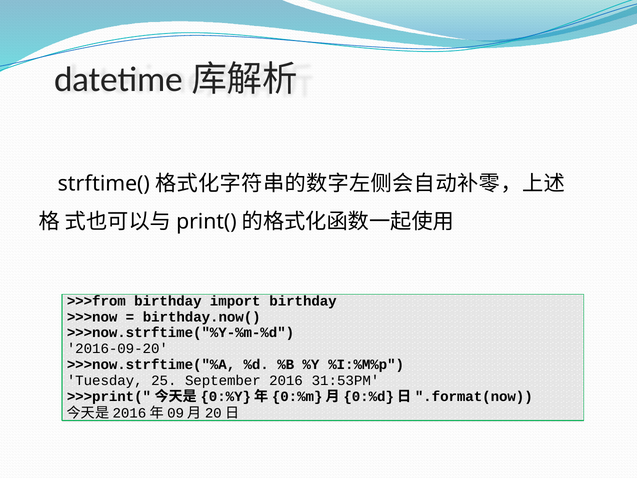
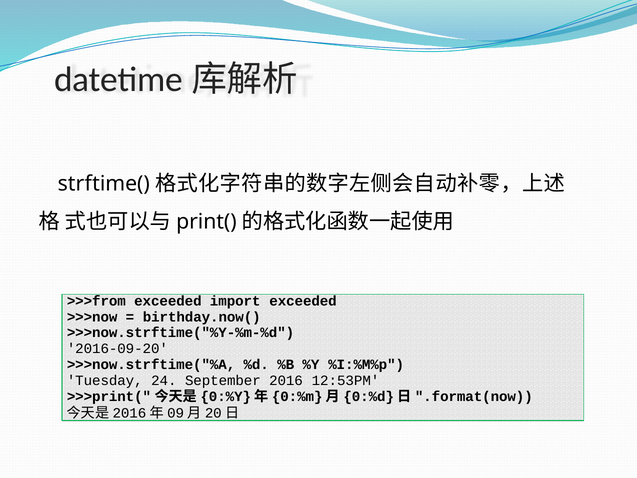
>>>from birthday: birthday -> exceeded (168, 301)
import birthday: birthday -> exceeded (303, 301)
25: 25 -> 24 (164, 380)
31:53PM: 31:53PM -> 12:53PM (345, 380)
